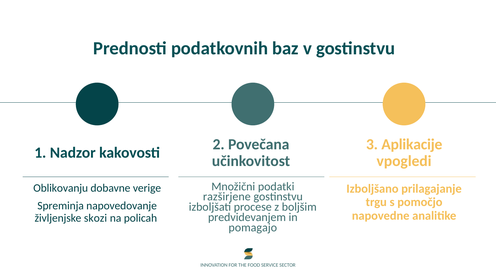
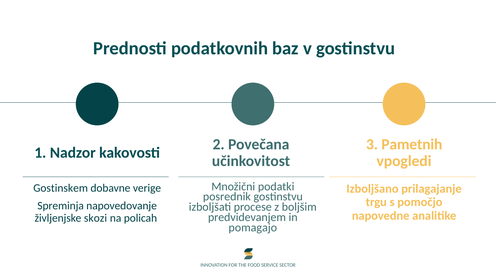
Aplikacije: Aplikacije -> Pametnih (412, 144)
Oblikovanju: Oblikovanju -> Gostinskem (61, 188)
razširjene: razširjene -> posrednik (227, 197)
